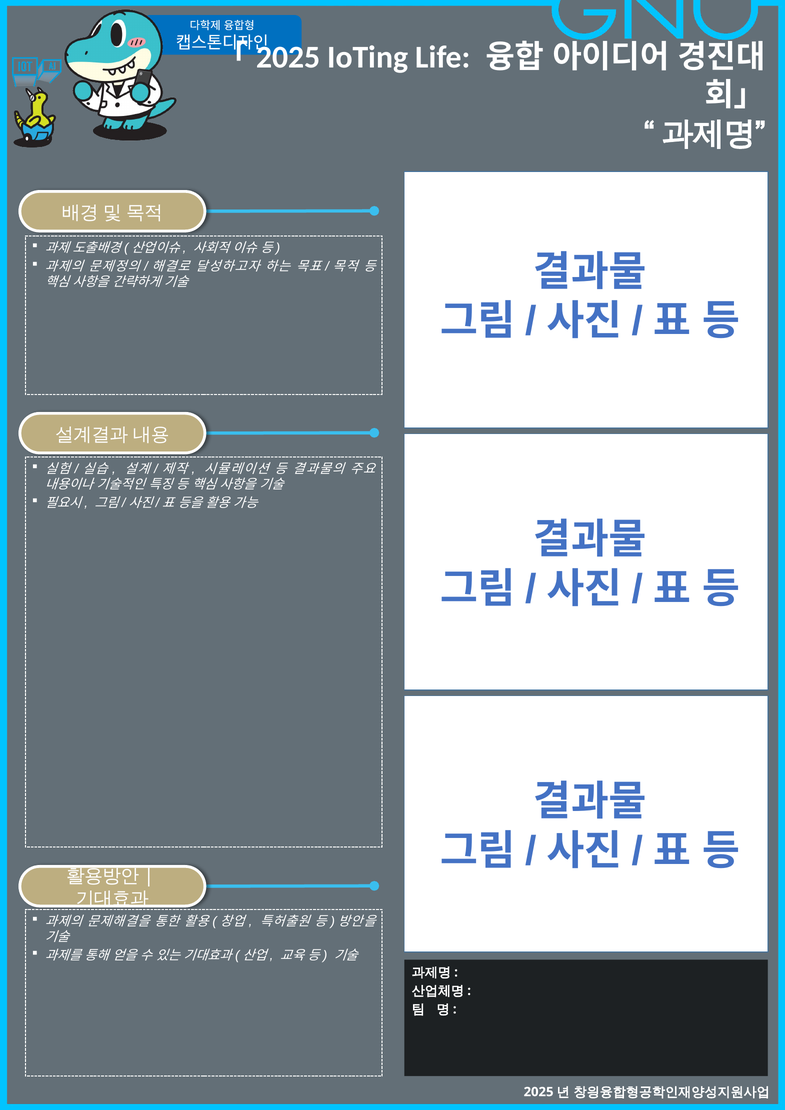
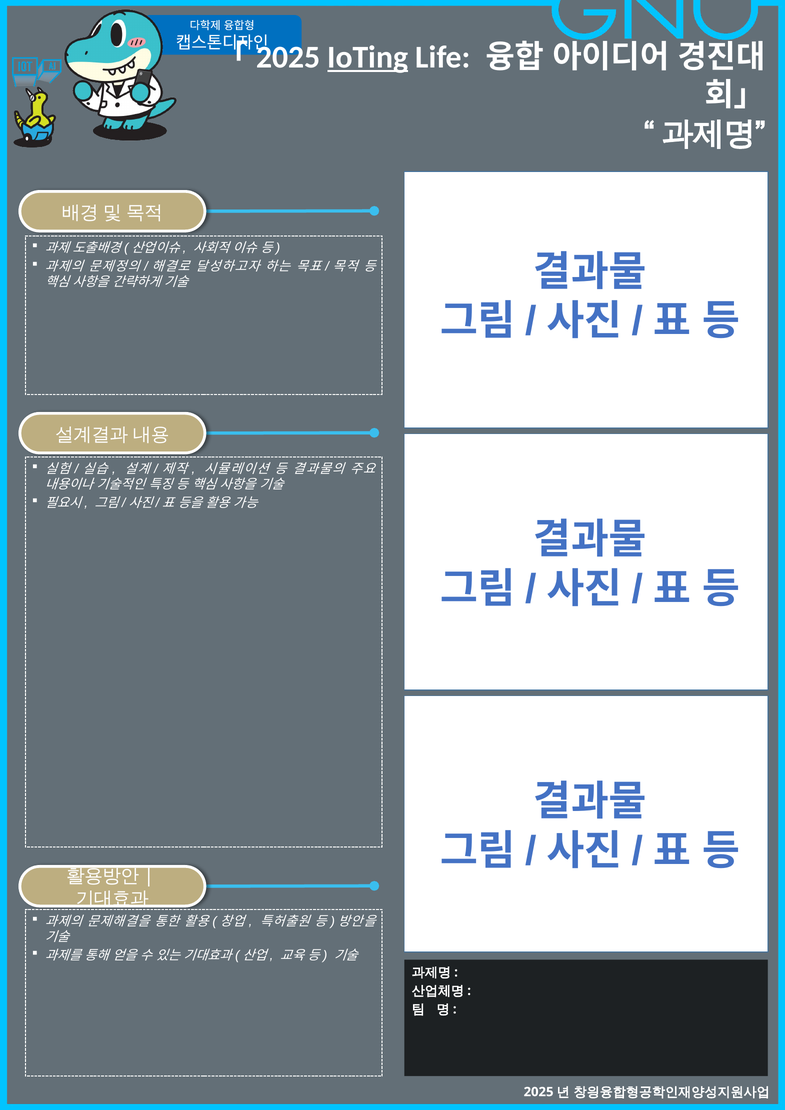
IoTing underline: none -> present (368, 57)
